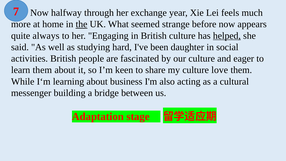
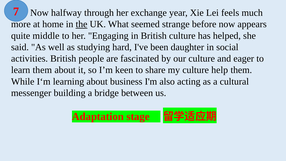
always: always -> middle (46, 36)
helped underline: present -> none (227, 36)
love: love -> help (220, 70)
